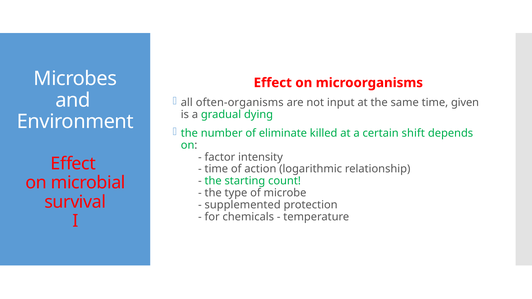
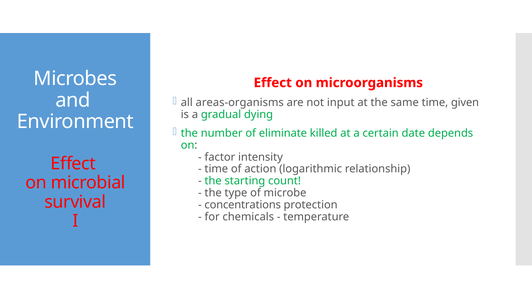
often-organisms: often-organisms -> areas-organisms (240, 103)
shift: shift -> date (413, 133)
supplemented: supplemented -> concentrations (243, 205)
